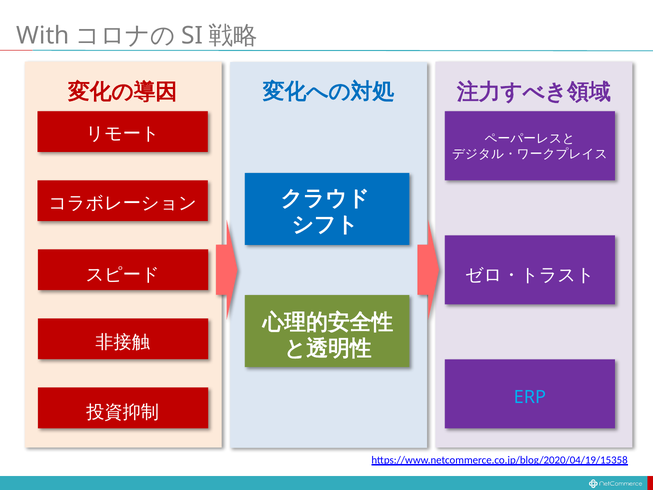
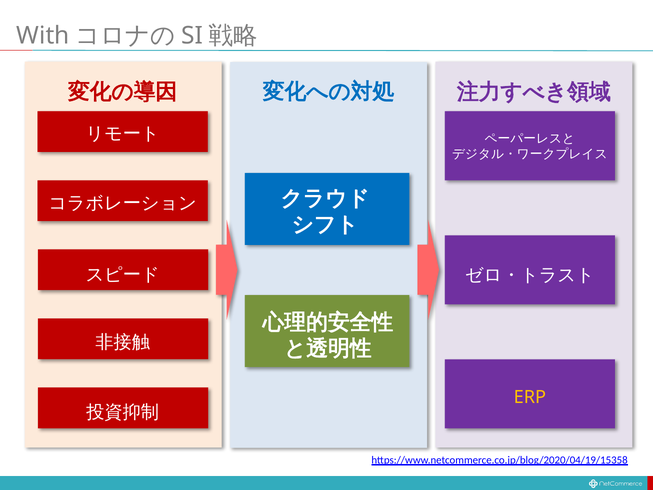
ERP colour: light blue -> yellow (530, 397)
